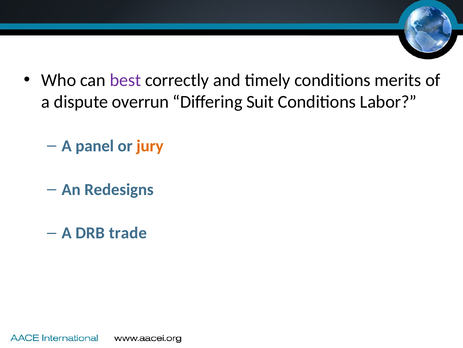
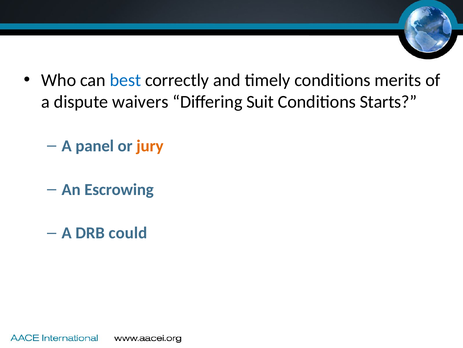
best colour: purple -> blue (125, 80)
overrun: overrun -> waivers (140, 102)
Labor: Labor -> Starts (388, 102)
Redesigns: Redesigns -> Escrowing (119, 189)
trade: trade -> could (128, 233)
